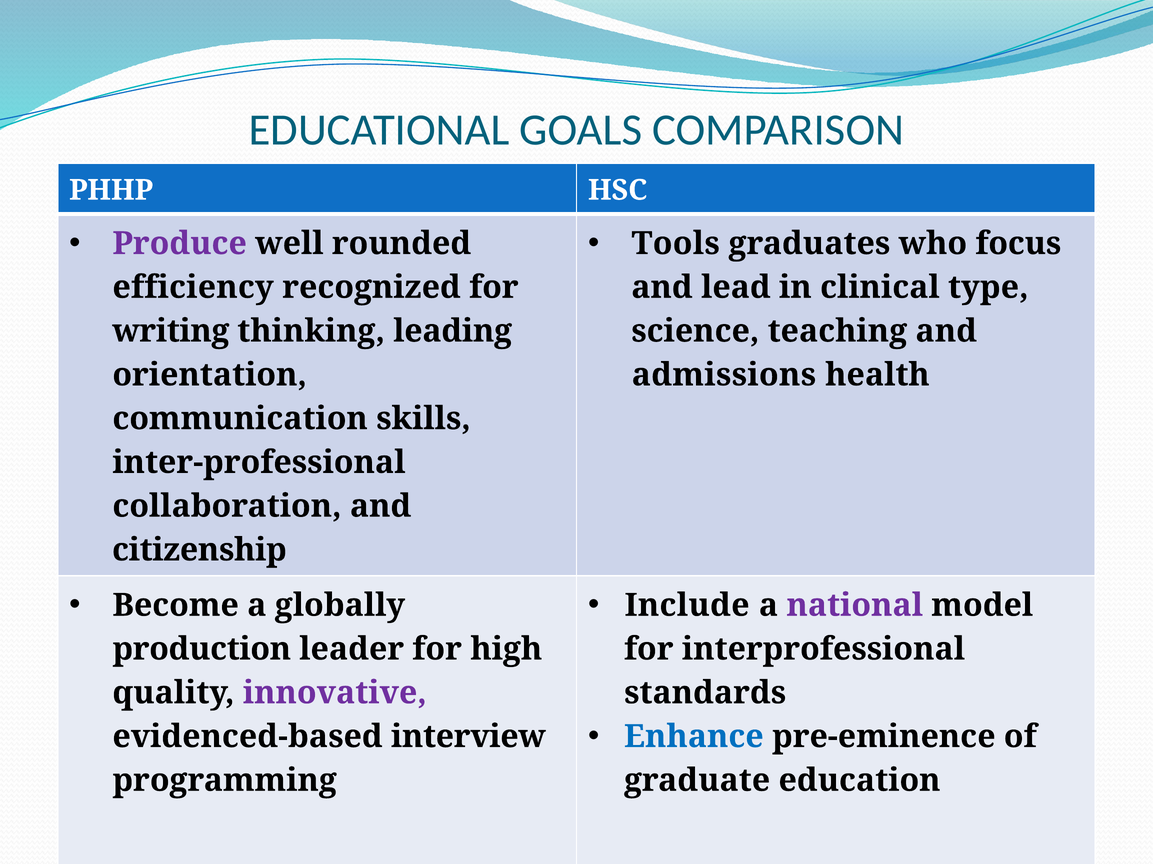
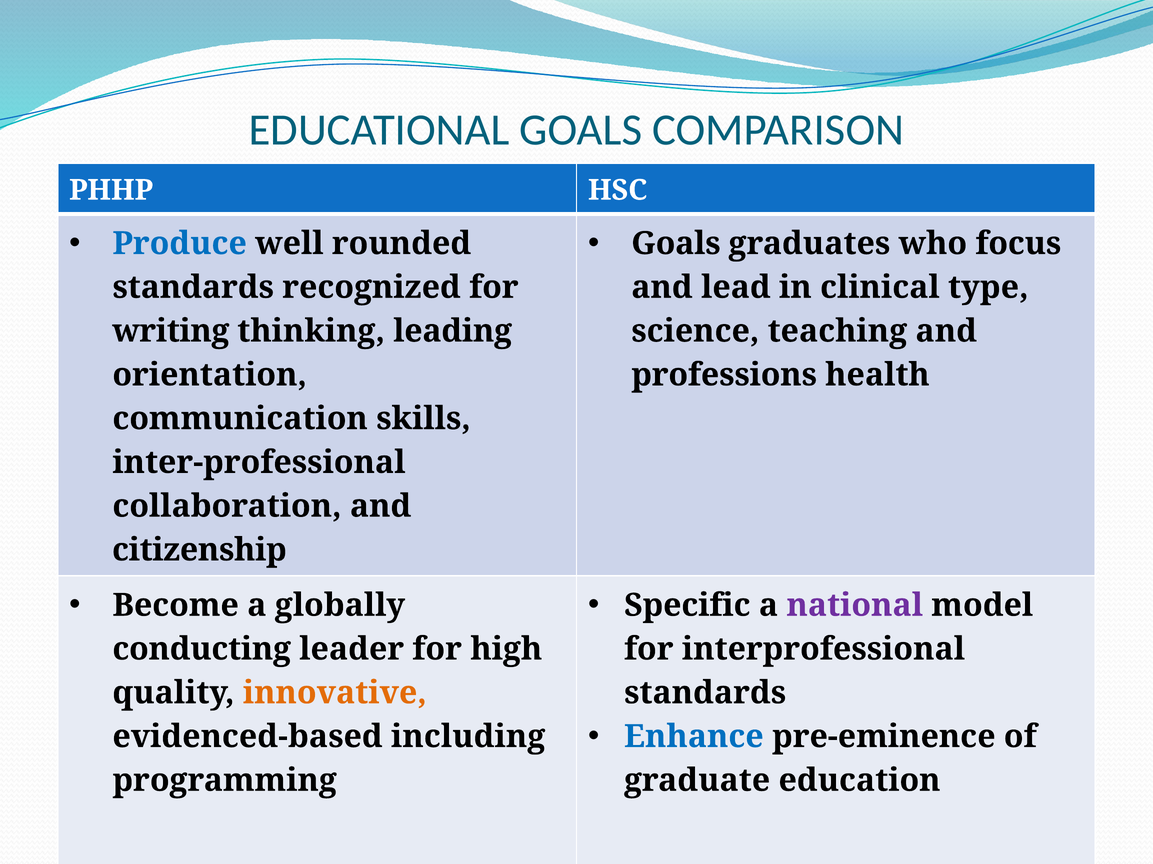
Produce colour: purple -> blue (180, 244)
Tools: Tools -> Goals (676, 244)
efficiency: efficiency -> standards (193, 288)
admissions: admissions -> professions (724, 375)
Include: Include -> Specific (687, 606)
production: production -> conducting (202, 650)
innovative colour: purple -> orange (335, 693)
interview: interview -> including (468, 737)
